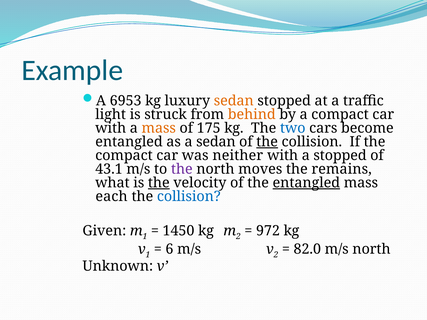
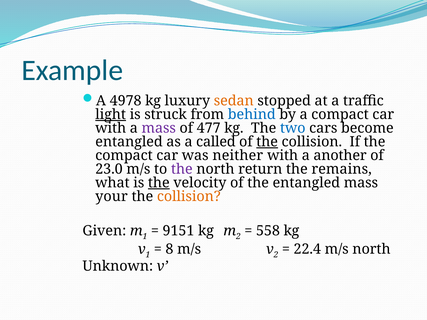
6953: 6953 -> 4978 (126, 101)
light underline: none -> present (111, 115)
behind colour: orange -> blue (252, 115)
mass colour: orange -> purple (159, 128)
175: 175 -> 477 (209, 128)
a sedan: sedan -> called (216, 142)
a stopped: stopped -> another (340, 156)
43.1: 43.1 -> 23.0 (109, 169)
moves: moves -> return (260, 169)
entangled underline: present -> none (306, 183)
each: each -> your (112, 197)
collision colour: blue -> orange (189, 197)
1450: 1450 -> 9151 (178, 231)
972: 972 -> 558 (268, 231)
6: 6 -> 8 (169, 249)
82.0: 82.0 -> 22.4 (307, 249)
